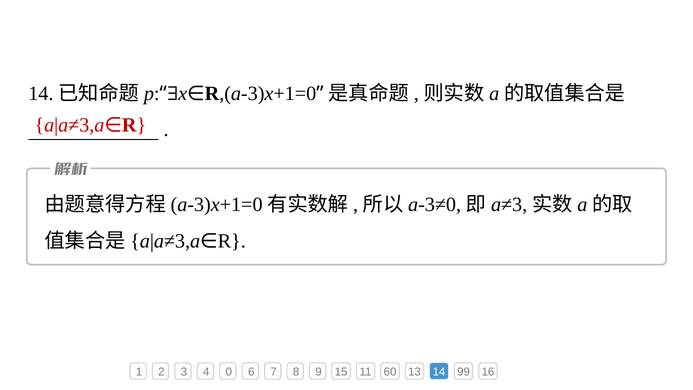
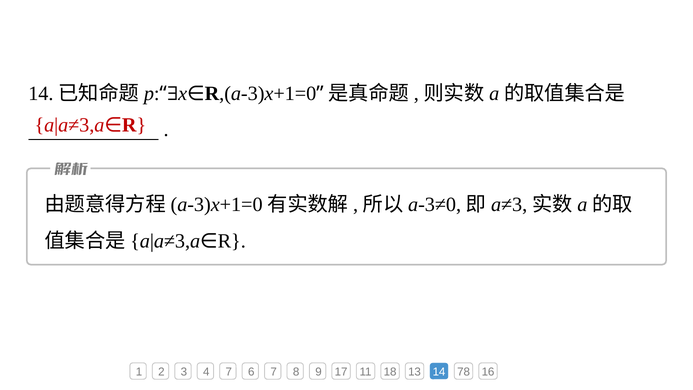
4 0: 0 -> 7 (229, 372)
15: 15 -> 17 (341, 372)
60: 60 -> 18 (390, 372)
99: 99 -> 78 (464, 372)
